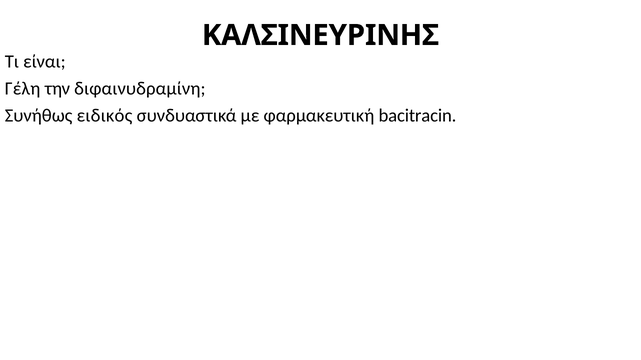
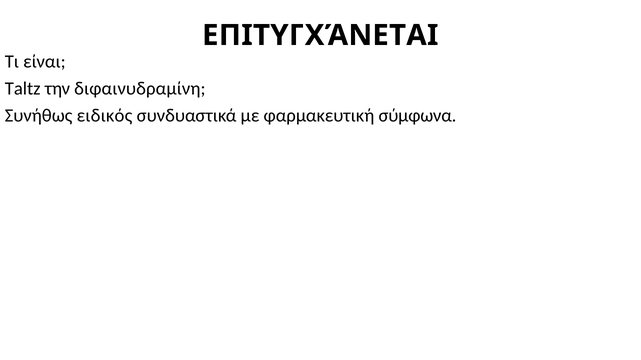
ΚΑΛΣΙΝΕΥΡΙΝΗΣ: ΚΑΛΣΙΝΕΥΡΙΝΗΣ -> ΕΠΙΤΥΓΧΆΝΕΤΑΙ (320, 35)
Γέλη: Γέλη -> Taltz (23, 89)
bacitracin: bacitracin -> σύμφωνα (417, 116)
